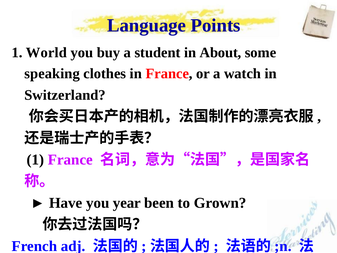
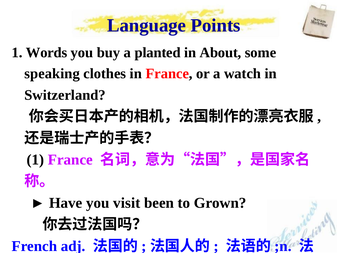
World: World -> Words (47, 53)
student: student -> planted (158, 53)
year: year -> visit (127, 203)
